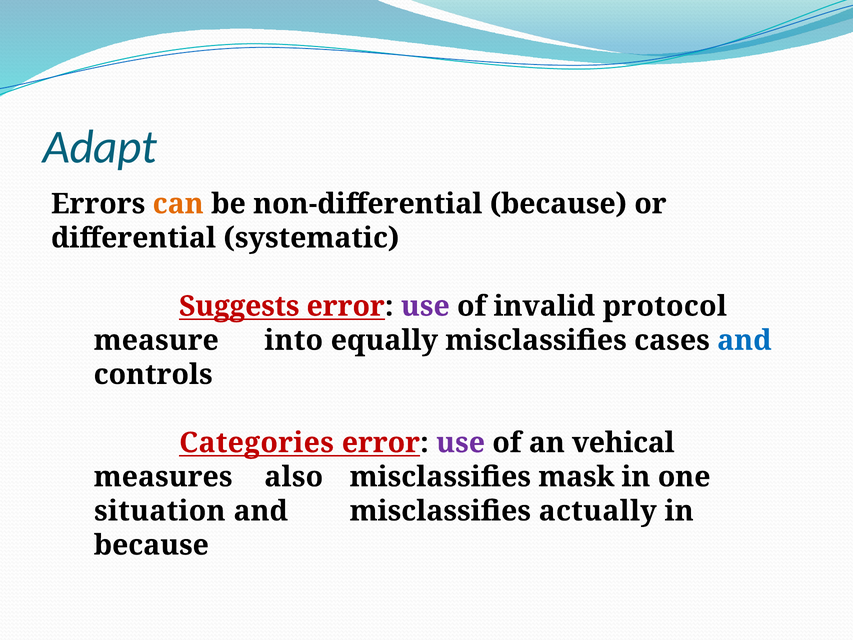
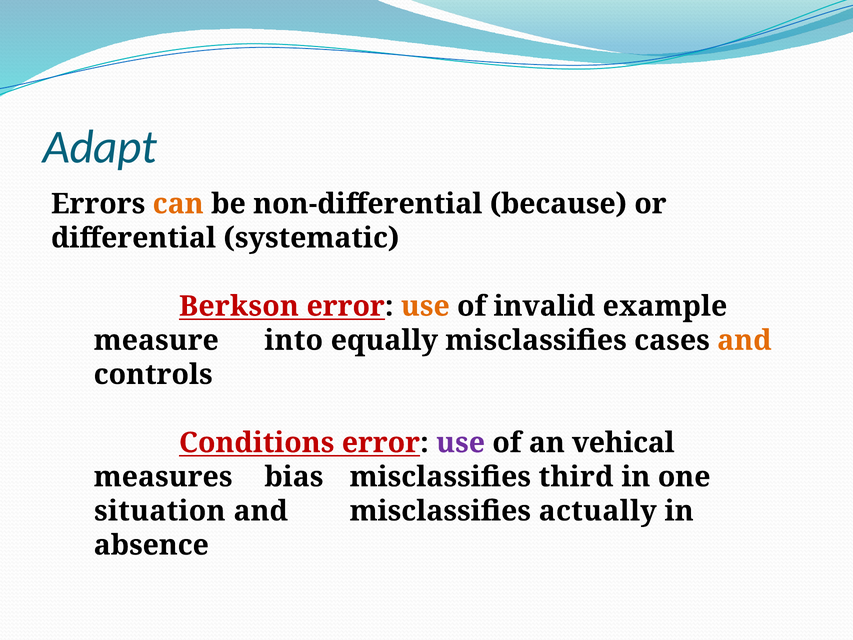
Suggests: Suggests -> Berkson (239, 306)
use colour: purple -> orange (425, 306)
protocol: protocol -> example (665, 306)
and colour: blue -> orange (744, 340)
Categories: Categories -> Conditions (257, 443)
also: also -> bias (294, 477)
mask: mask -> third (576, 477)
because: because -> absence (151, 545)
